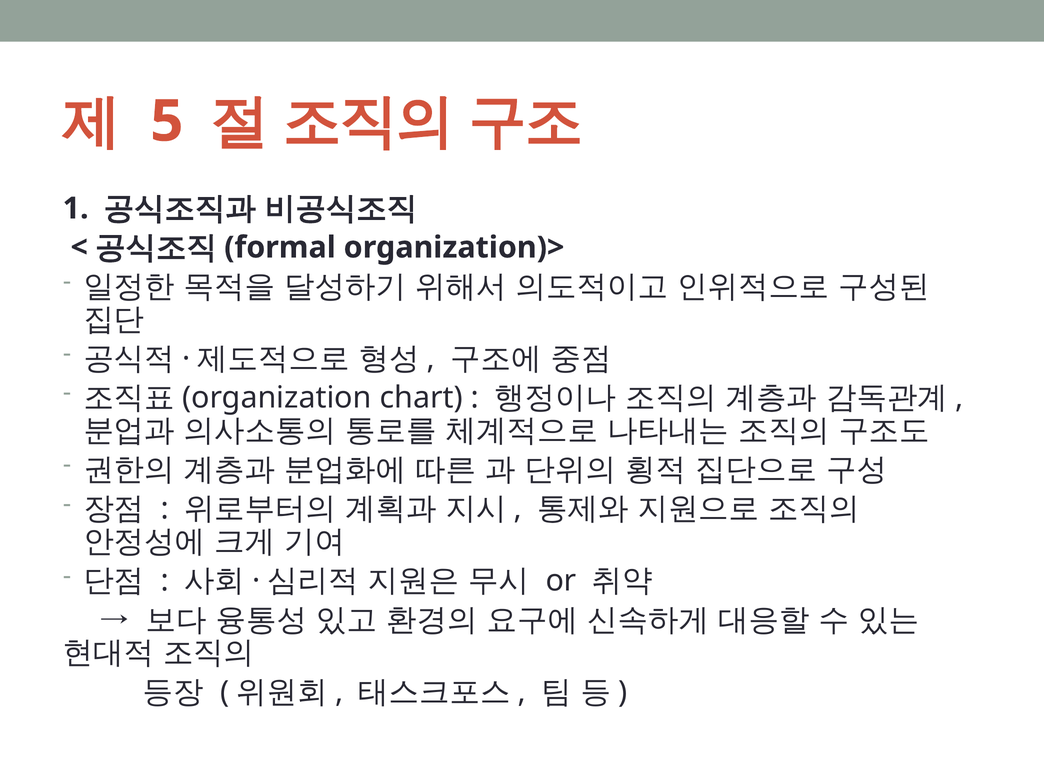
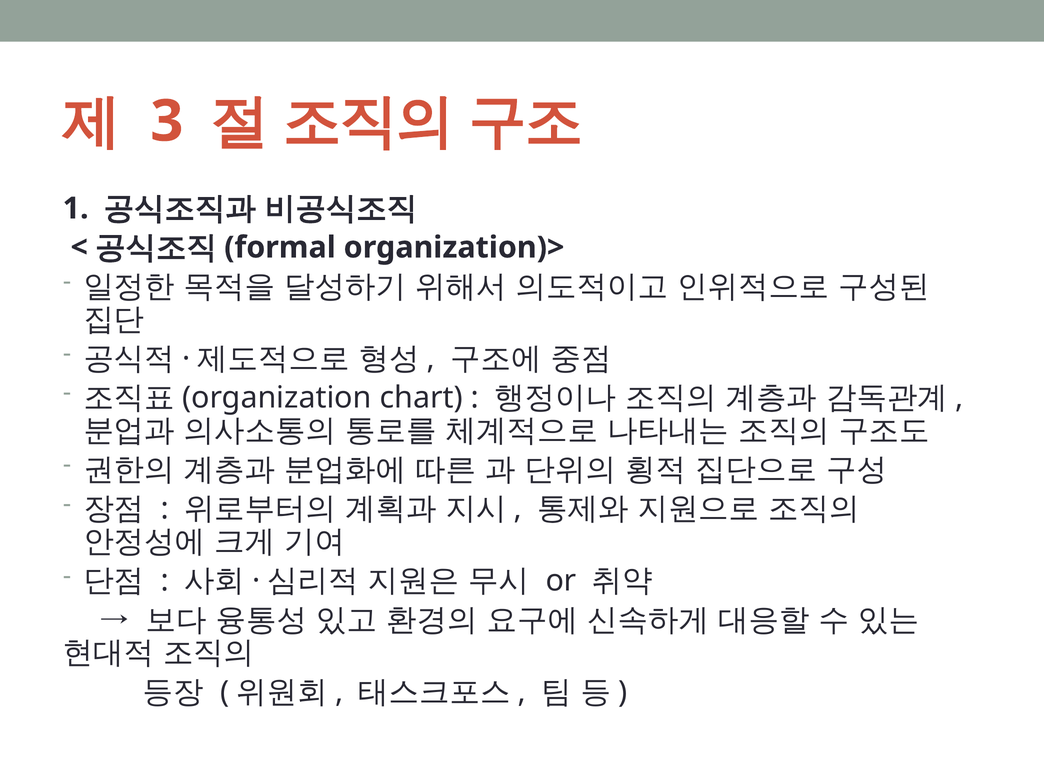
5: 5 -> 3 (167, 122)
